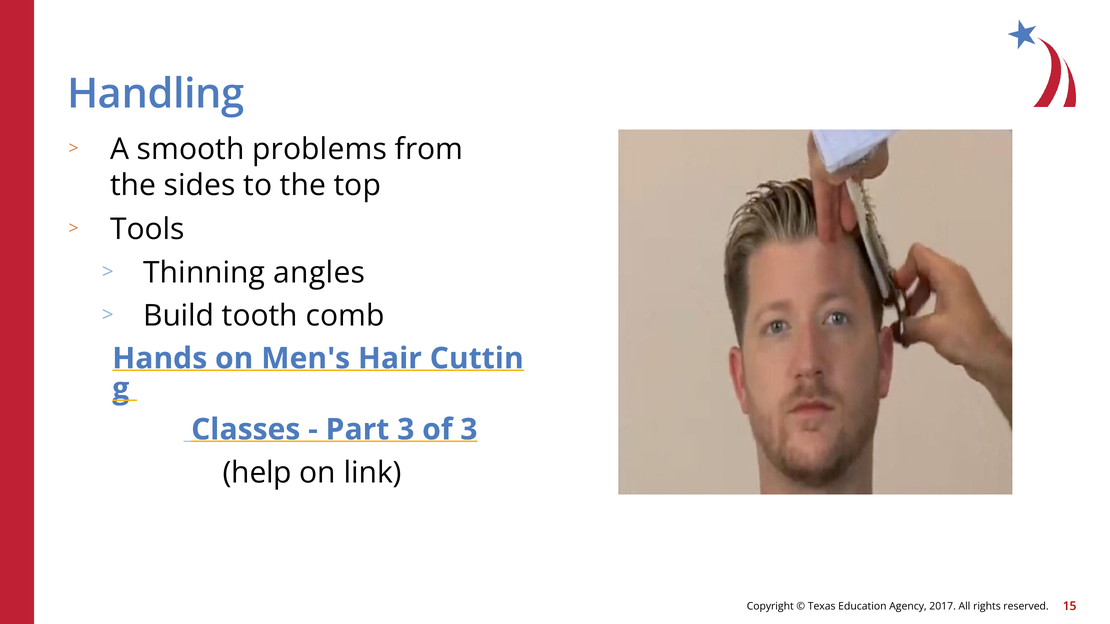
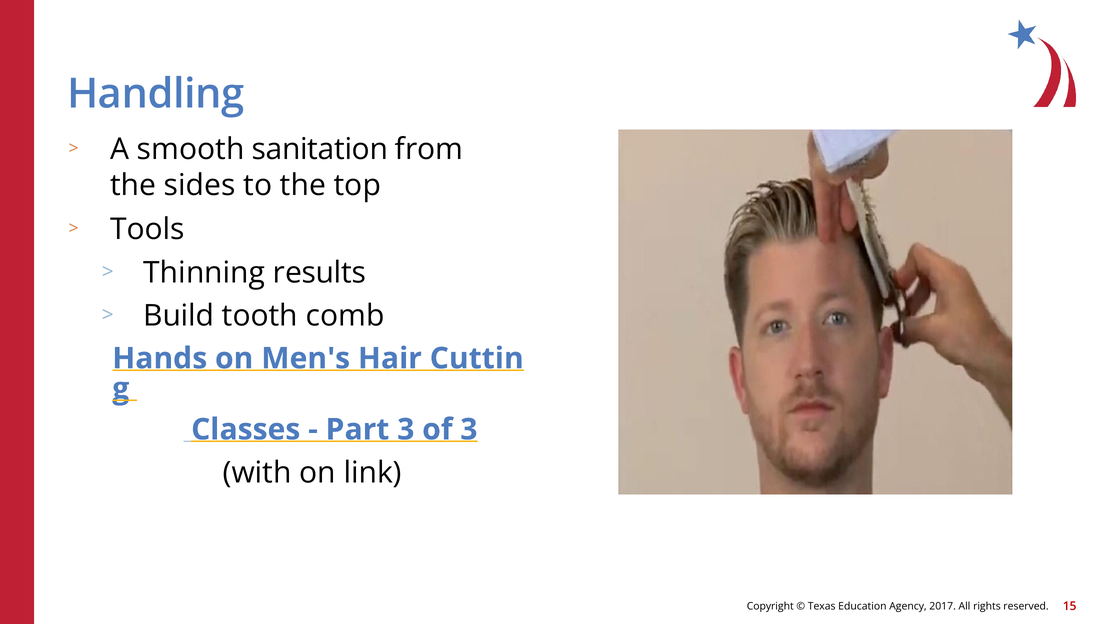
problems: problems -> sanitation (320, 149)
angles: angles -> results (320, 273)
help: help -> with (257, 473)
